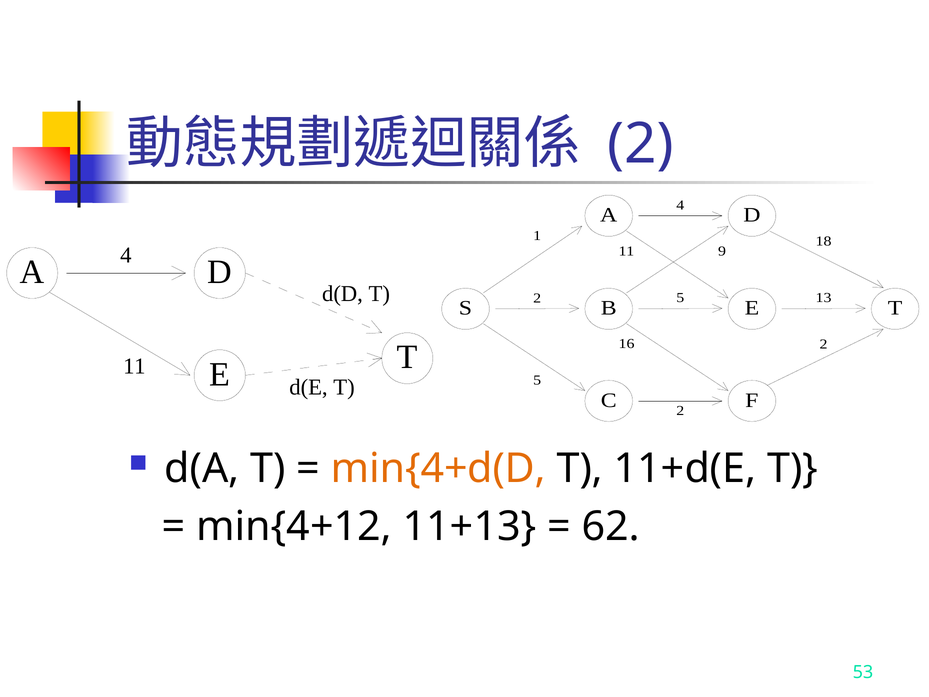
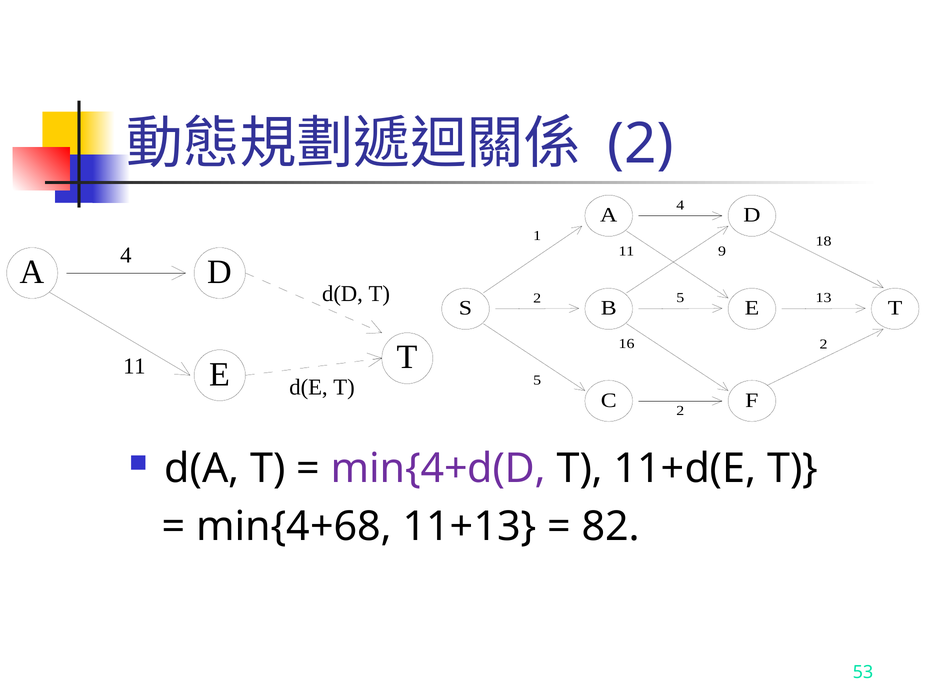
min{4+d(D colour: orange -> purple (438, 469)
min{4+12: min{4+12 -> min{4+68 (294, 526)
62: 62 -> 82 (611, 526)
